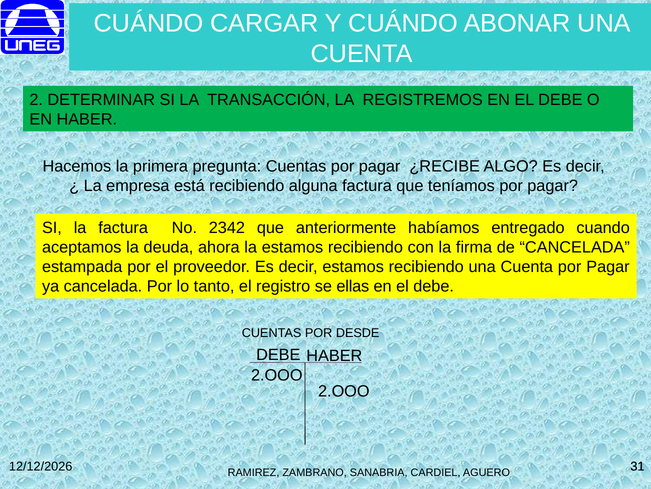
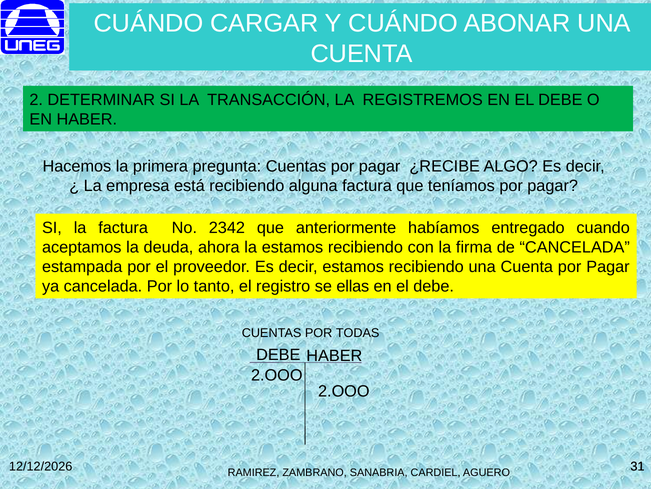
DESDE: DESDE -> TODAS (358, 333)
